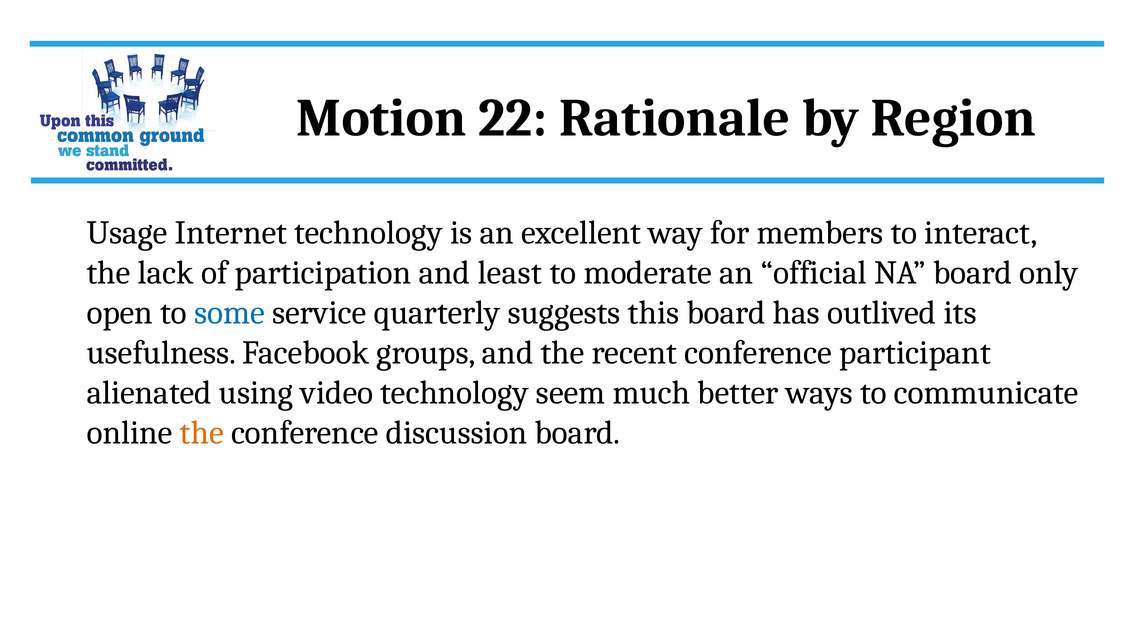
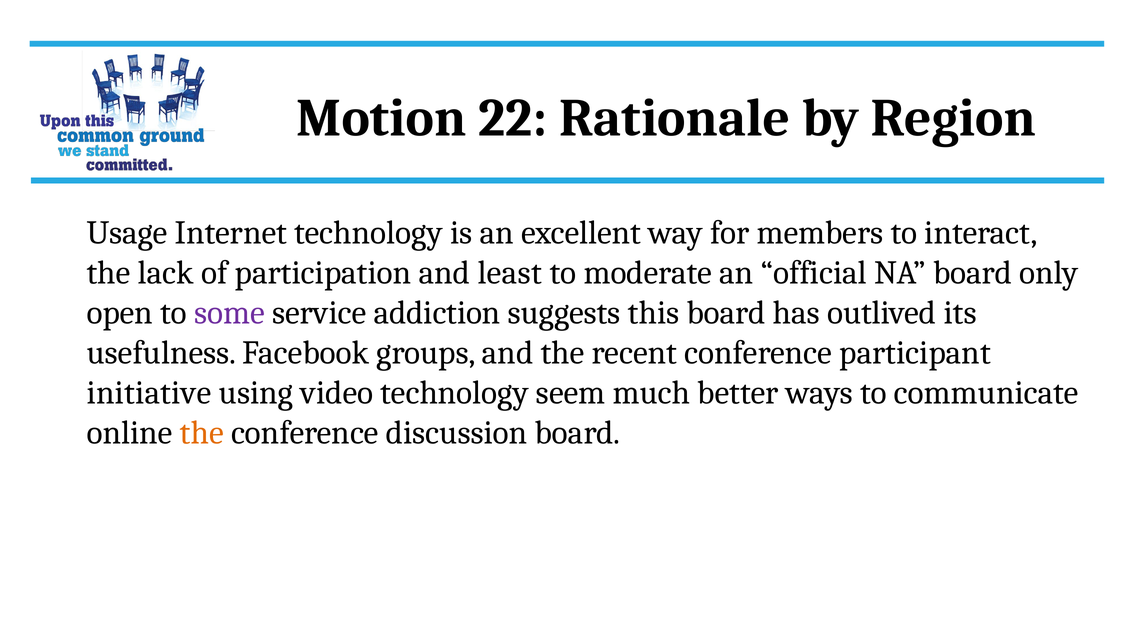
some colour: blue -> purple (229, 313)
quarterly: quarterly -> addiction (437, 313)
alienated: alienated -> initiative (149, 392)
